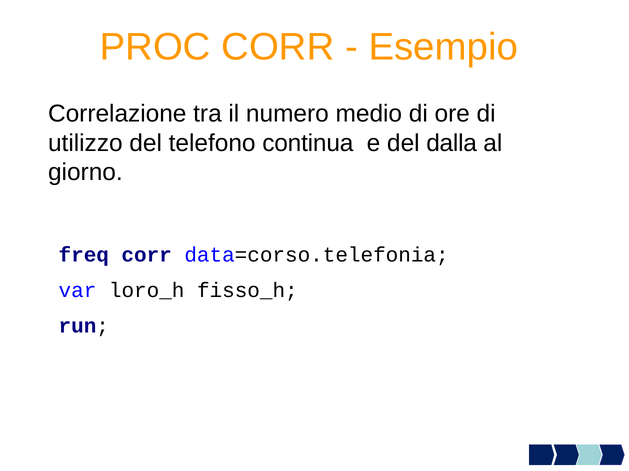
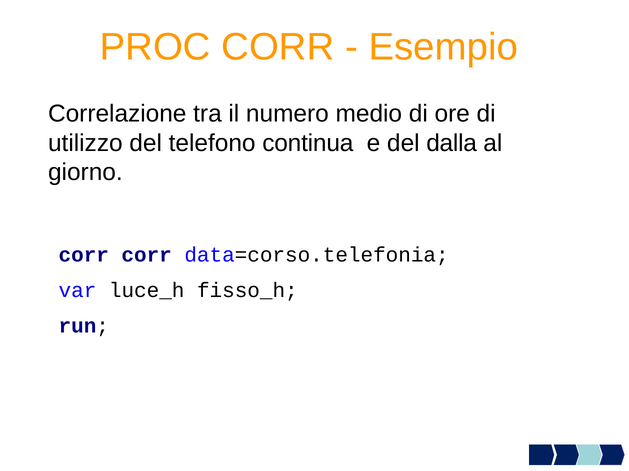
freq: freq -> corr (84, 255)
loro_h: loro_h -> luce_h (147, 291)
